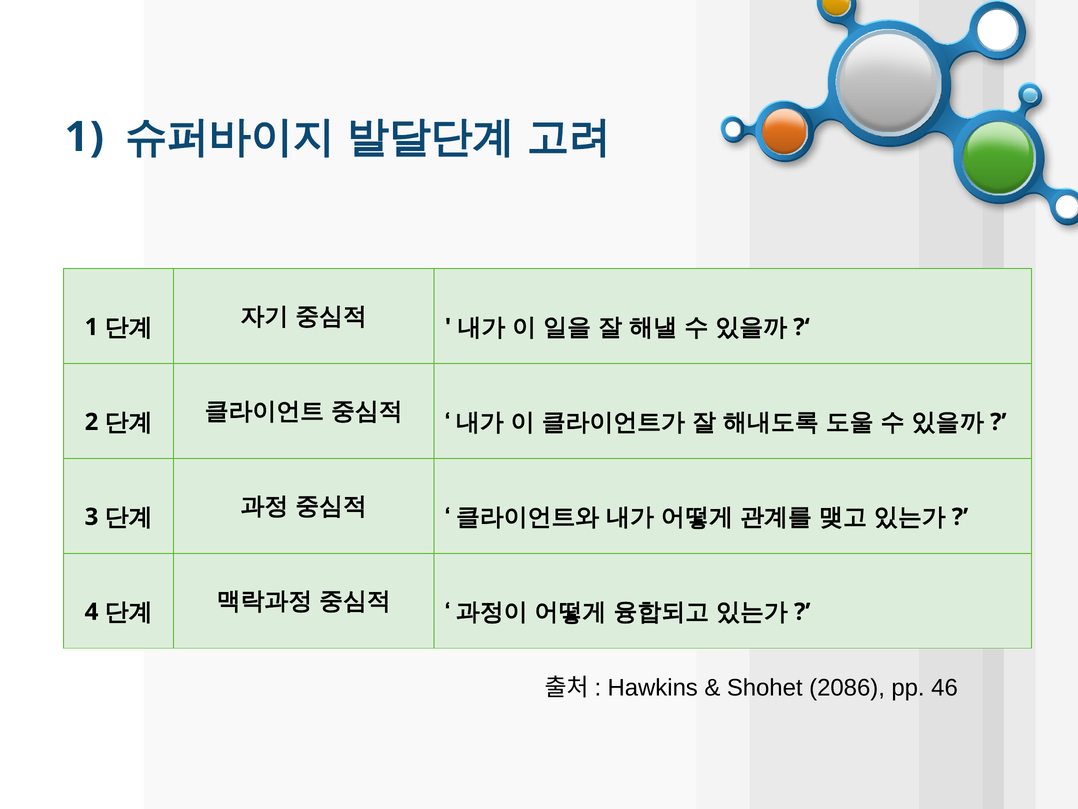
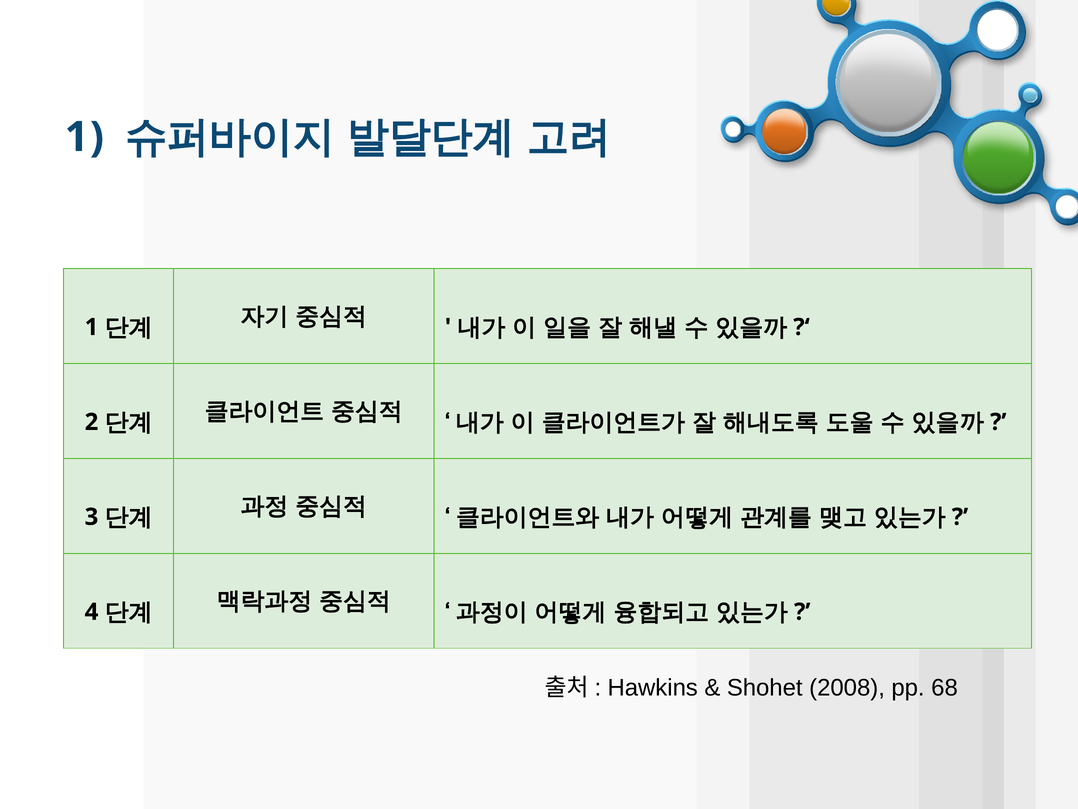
2086: 2086 -> 2008 (847, 688)
46: 46 -> 68 (945, 688)
